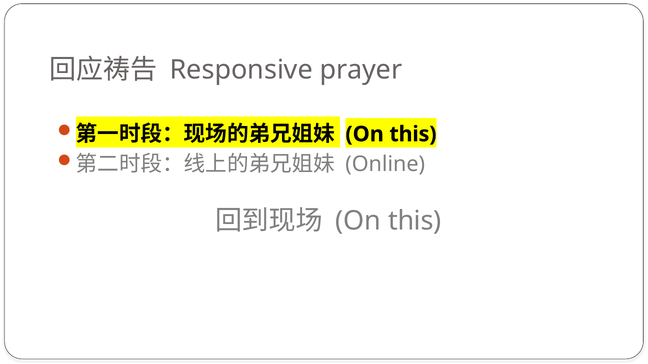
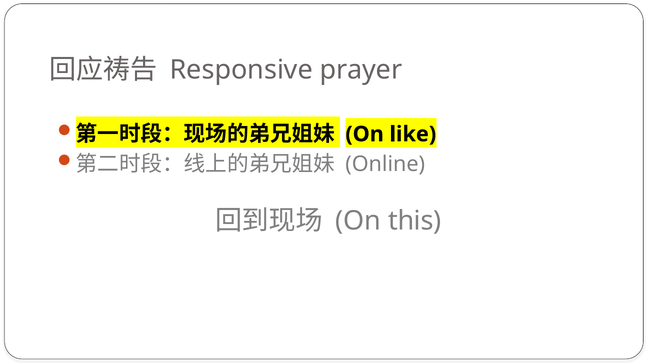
this: this -> like (413, 134)
